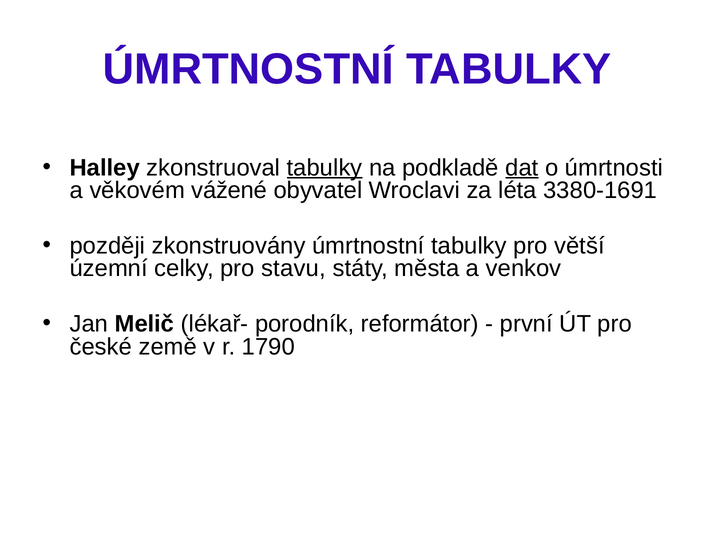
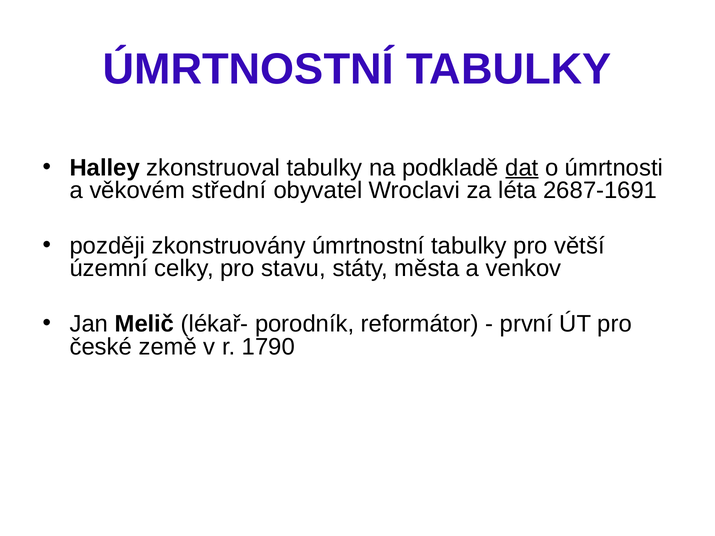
tabulky underline: present -> none (325, 168)
vážené: vážené -> střední (229, 191)
3380-1691: 3380-1691 -> 2687-1691 (600, 191)
